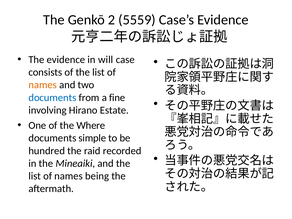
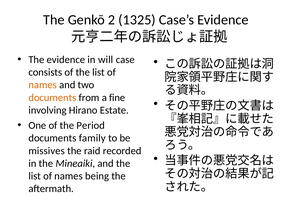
5559: 5559 -> 1325 (137, 20)
documents colour: blue -> orange (52, 98)
Where: Where -> Period (91, 125)
simple: simple -> family (92, 138)
hundred: hundred -> missives (47, 151)
